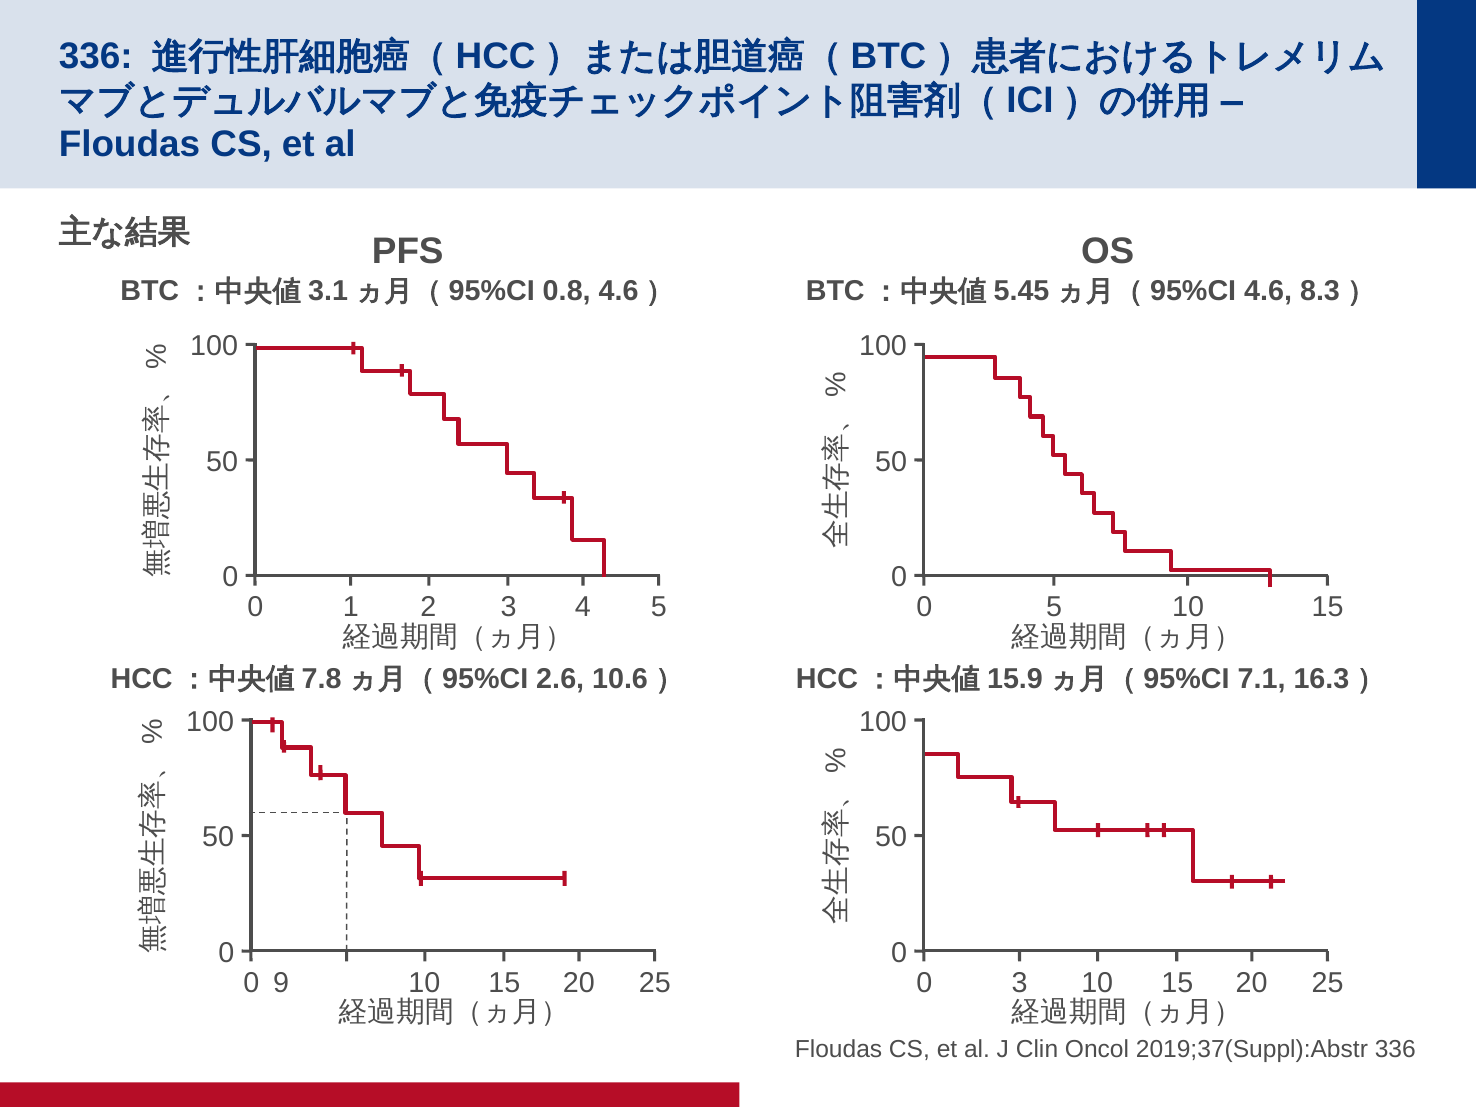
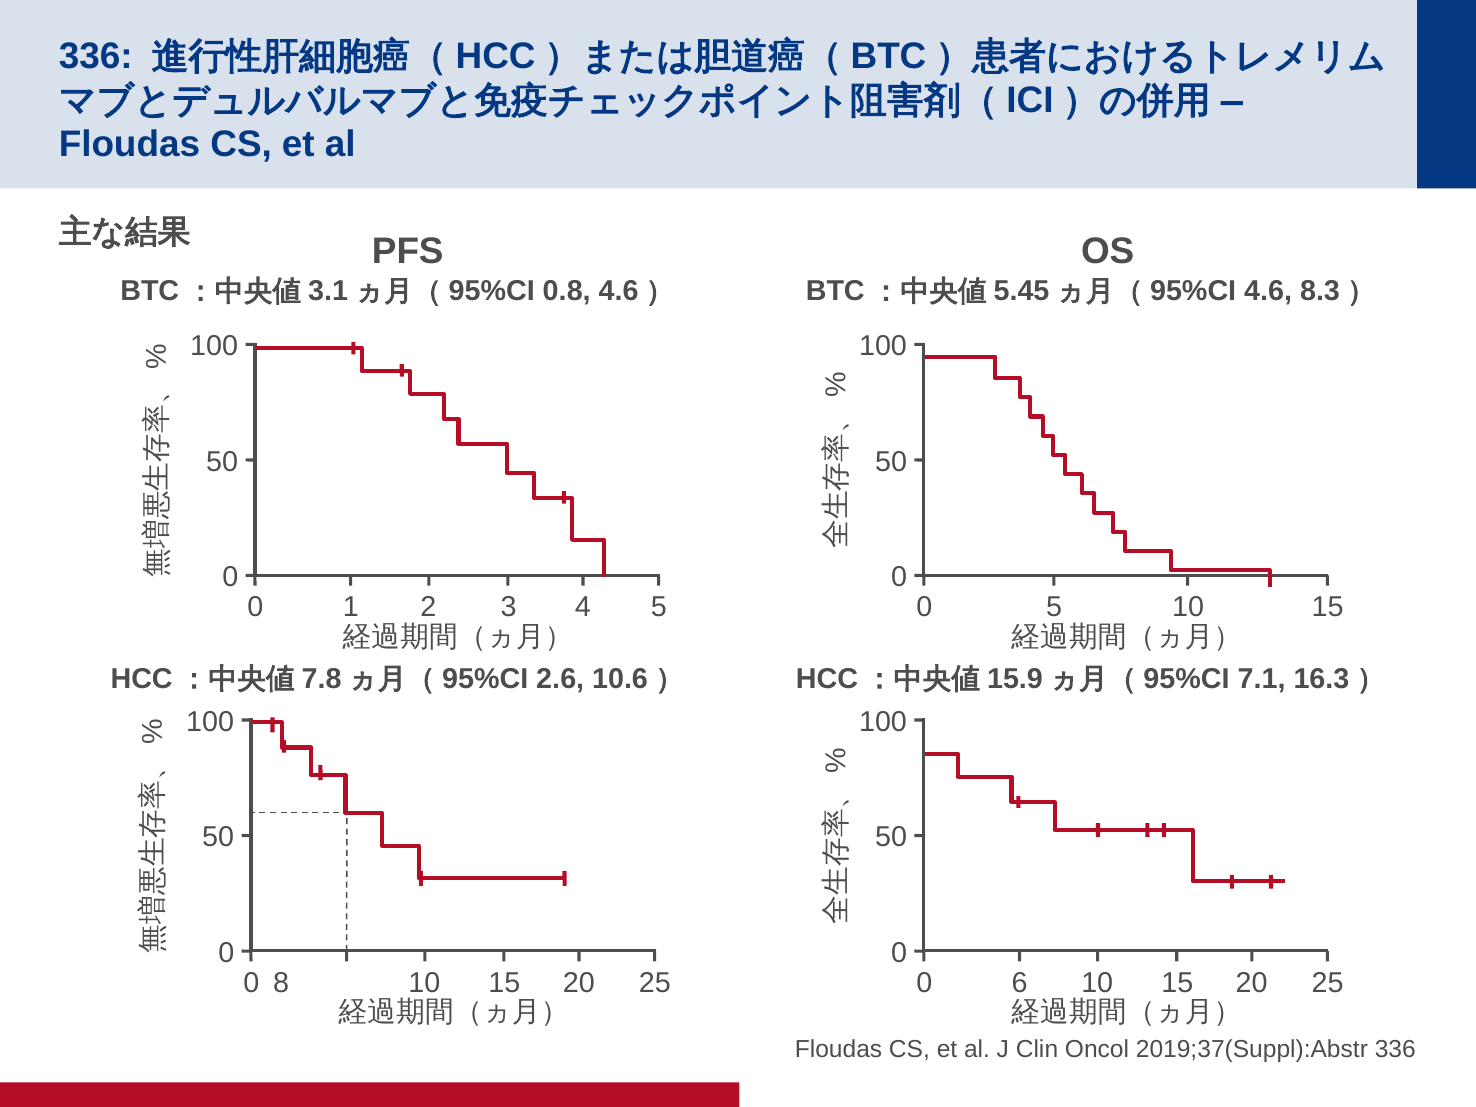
9: 9 -> 8 (281, 983)
0 3: 3 -> 6 (1020, 983)
